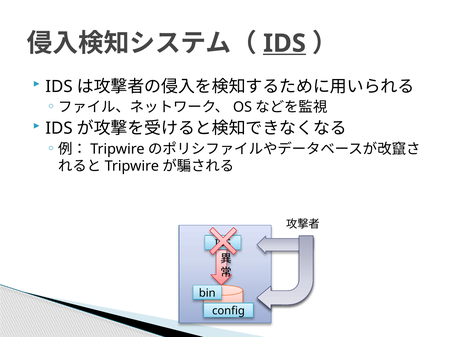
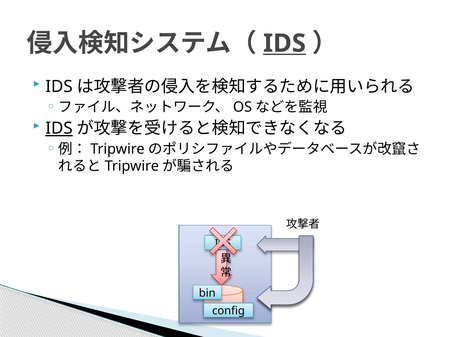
IDS underline: none -> present (59, 129)
